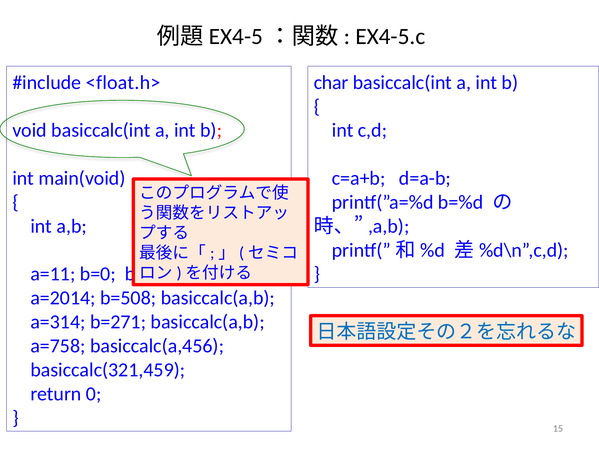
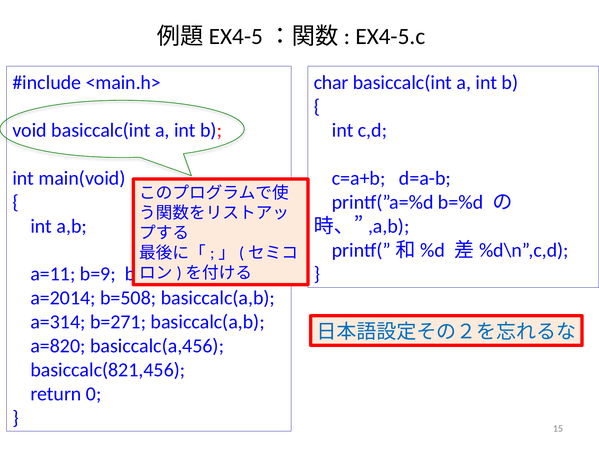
<float.h>: <float.h> -> <main.h> (123, 83)
b=0: b=0 -> b=9 (98, 274)
a=758: a=758 -> a=820 (58, 346)
basiccalc(321,459: basiccalc(321,459 -> basiccalc(821,456 (108, 370)
